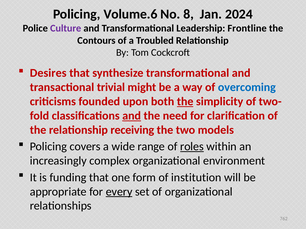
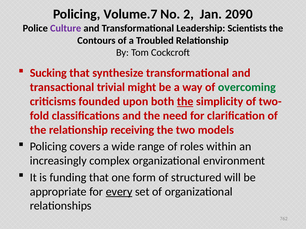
Volume.6: Volume.6 -> Volume.7 (130, 14)
8: 8 -> 2 (189, 14)
2024: 2024 -> 2090 (239, 14)
Frontline: Frontline -> Scientists (247, 28)
Desires: Desires -> Sucking (48, 73)
overcoming colour: blue -> green (247, 87)
and underline: present -> none (132, 116)
roles underline: present -> none (192, 147)
institution: institution -> structured (196, 178)
